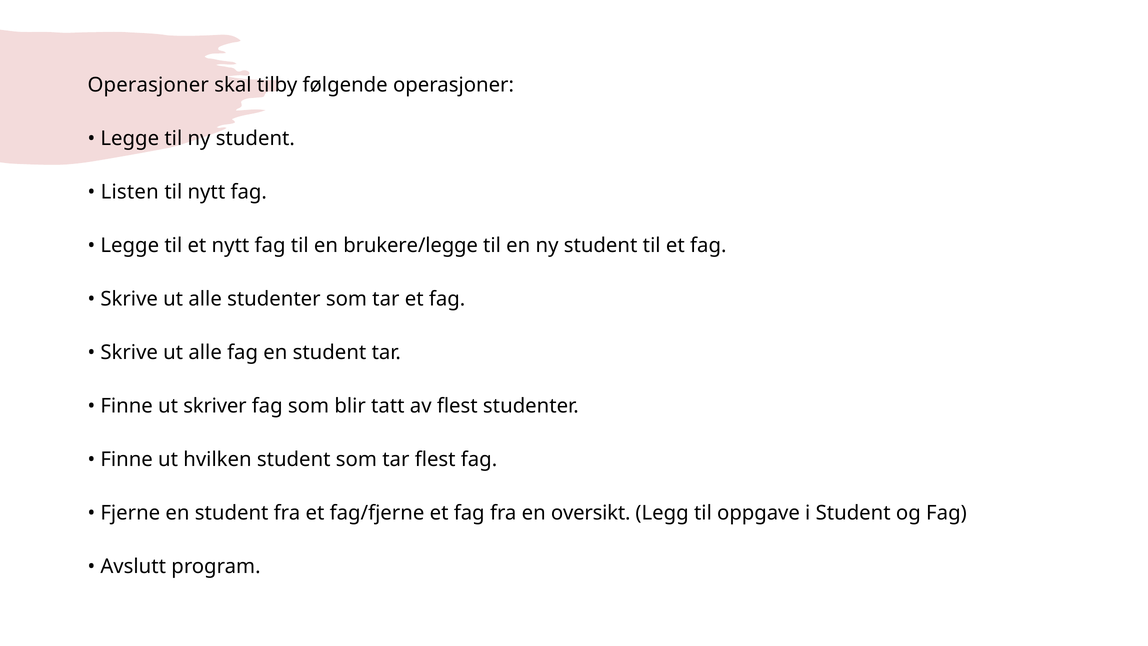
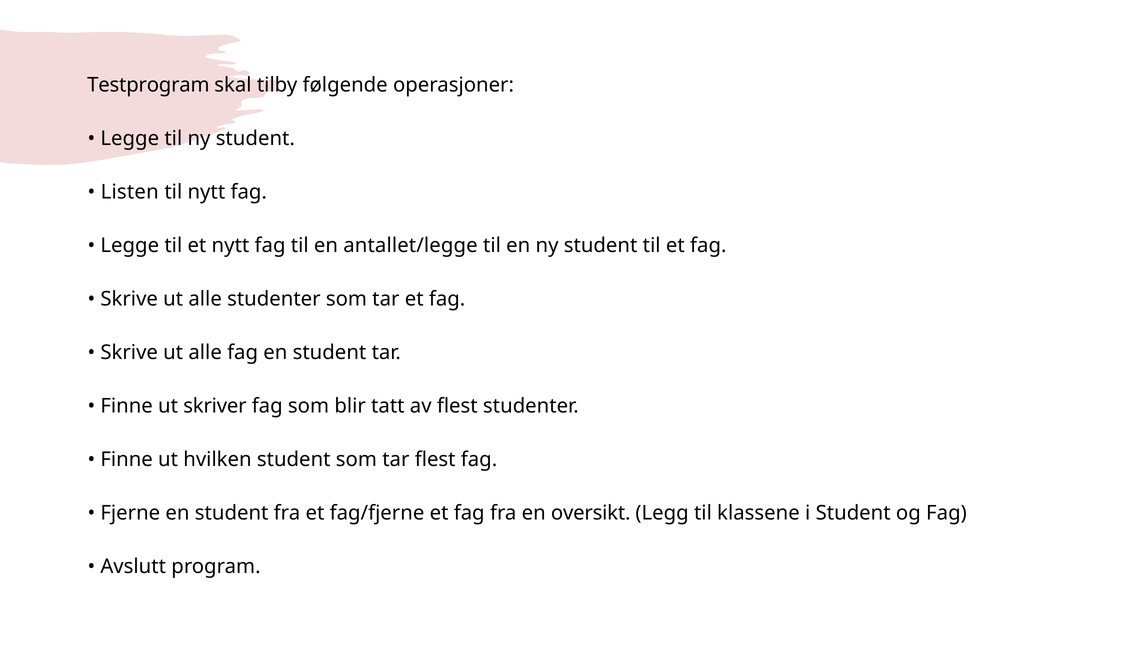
Operasjoner: Operasjoner -> Testprogram (148, 85)
brukere/legge: brukere/legge -> antallet/legge (411, 245)
oppgave: oppgave -> klassene (758, 513)
